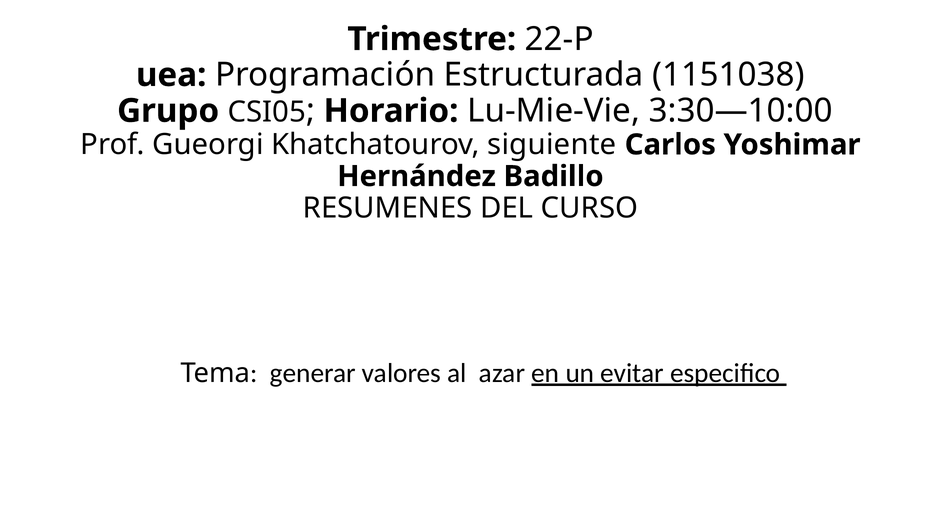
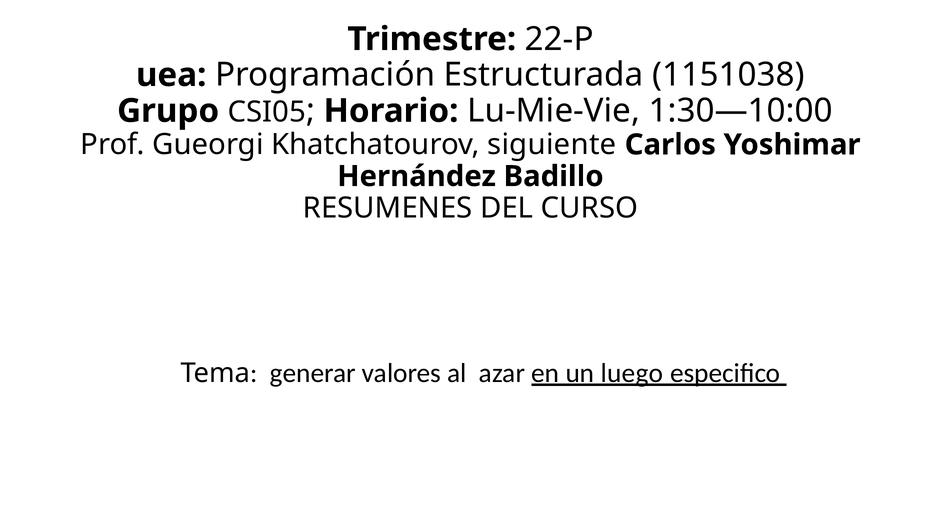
3:30—10:00: 3:30—10:00 -> 1:30—10:00 (741, 111)
evitar: evitar -> luego (632, 373)
